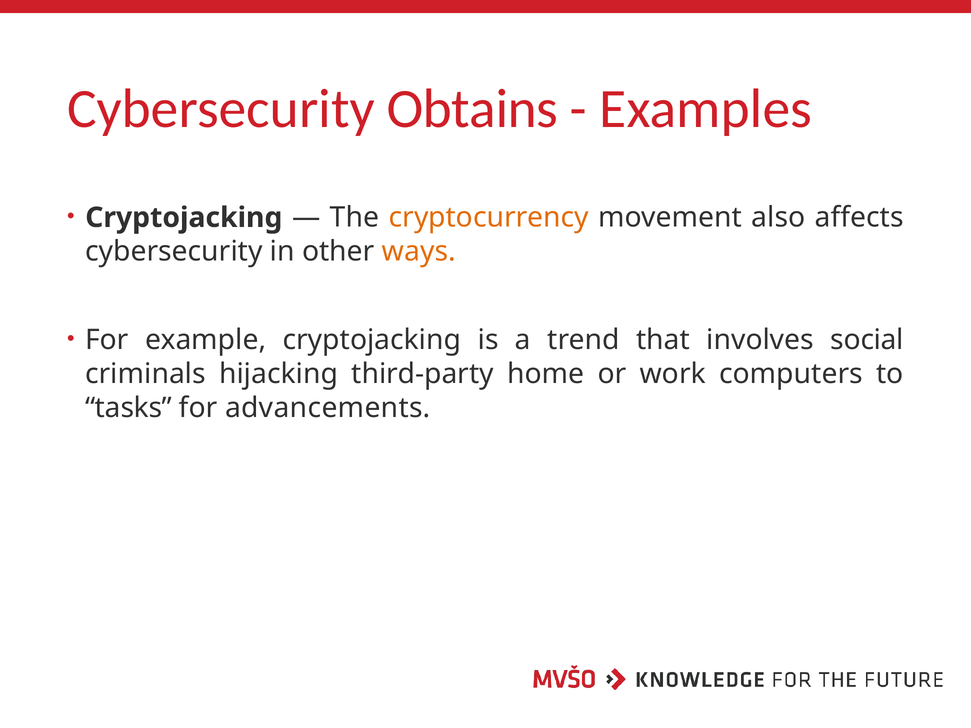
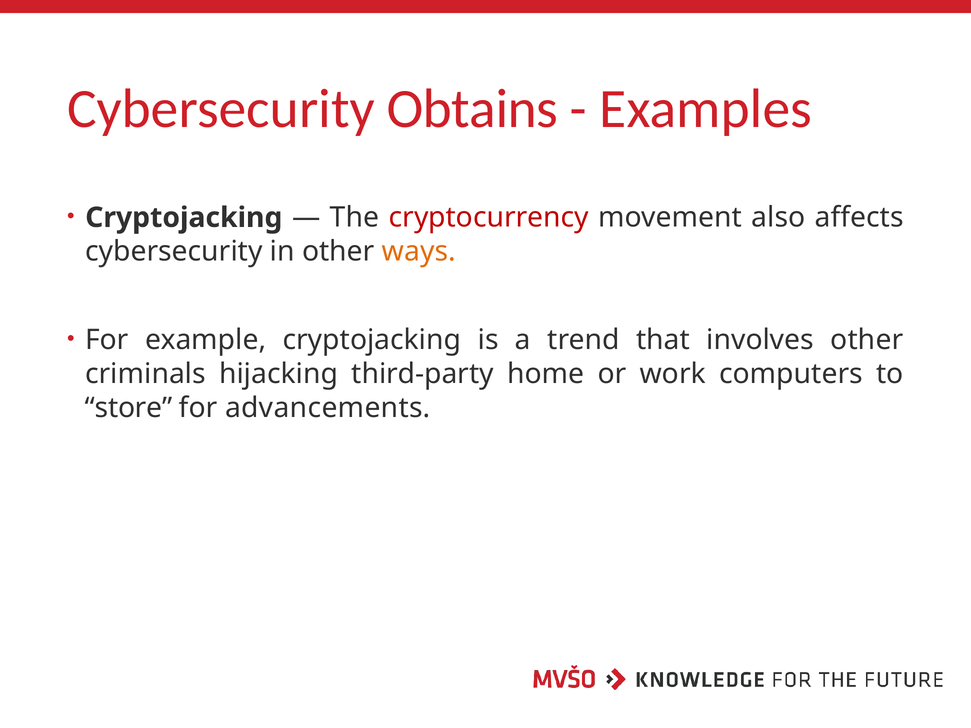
cryptocurrency colour: orange -> red (489, 218)
involves social: social -> other (867, 340)
tasks: tasks -> store (129, 408)
